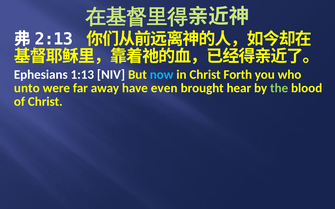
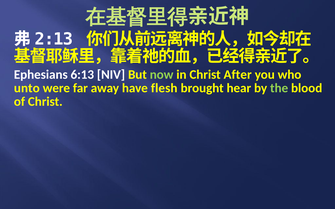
1:13: 1:13 -> 6:13 (82, 75)
now colour: light blue -> light green (162, 75)
Forth: Forth -> After (238, 75)
even: even -> flesh (164, 88)
